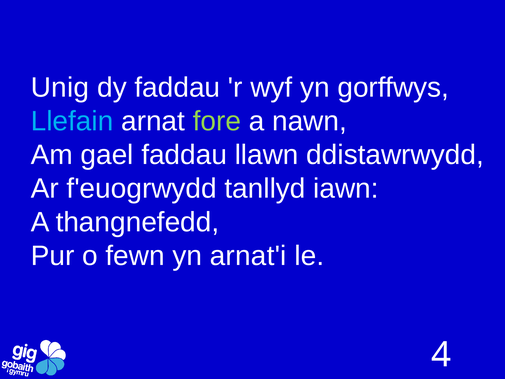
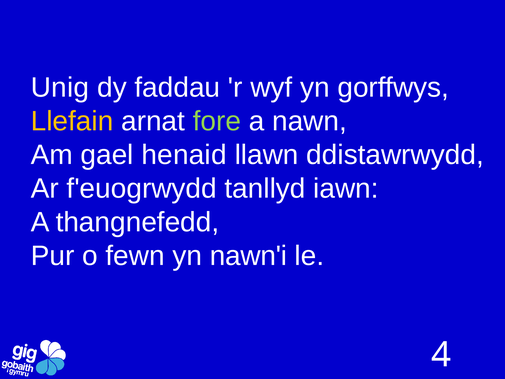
Llefain colour: light blue -> yellow (72, 121)
gael faddau: faddau -> henaid (184, 155)
arnat'i: arnat'i -> nawn'i (248, 256)
